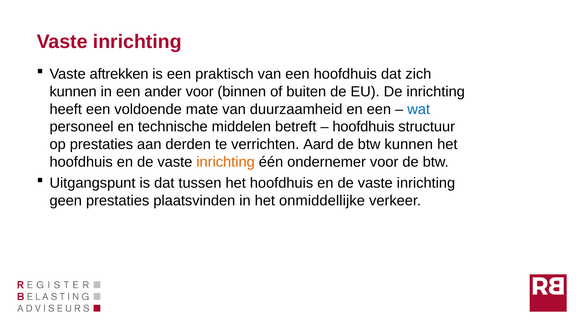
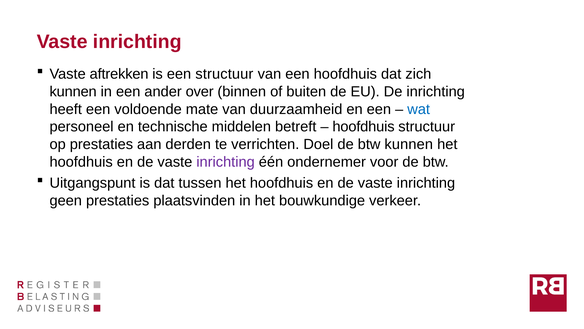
een praktisch: praktisch -> structuur (224, 74)
ander voor: voor -> over (200, 92)
Aard: Aard -> Doel (318, 144)
inrichting colour: orange -> purple (226, 162)
onmiddellijke: onmiddellijke -> bouwkundige (322, 200)
